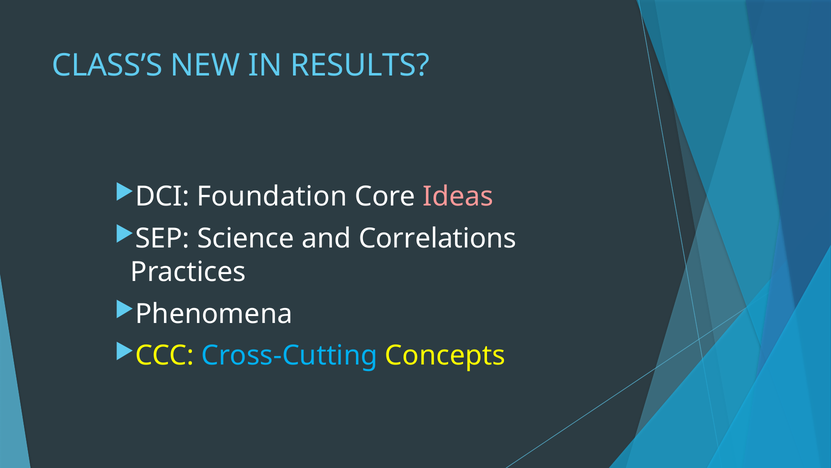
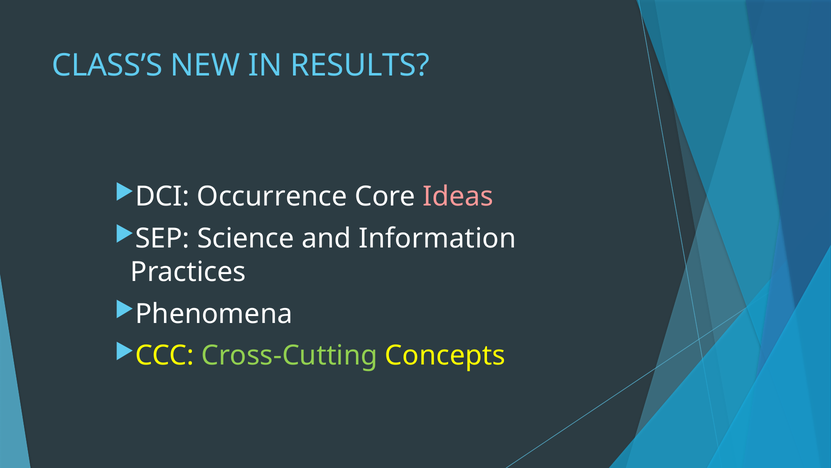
Foundation: Foundation -> Occurrence (272, 196)
Correlations: Correlations -> Information (437, 238)
Cross-Cutting colour: light blue -> light green (289, 355)
